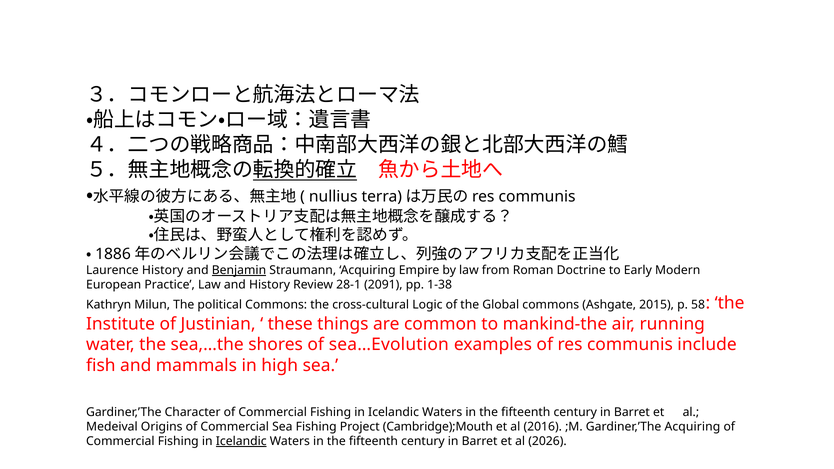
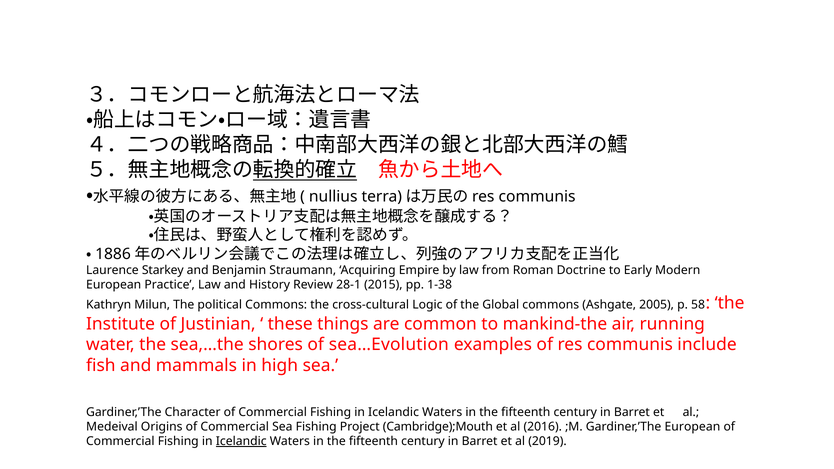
Laurence History: History -> Starkey (163, 270)
Benjamin underline: present -> none (239, 270)
2091: 2091 -> 2015 (383, 285)
2015: 2015 -> 2005 (657, 305)
Gardiner,’The Acquiring: Acquiring -> European (692, 427)
2026: 2026 -> 2019 (547, 441)
